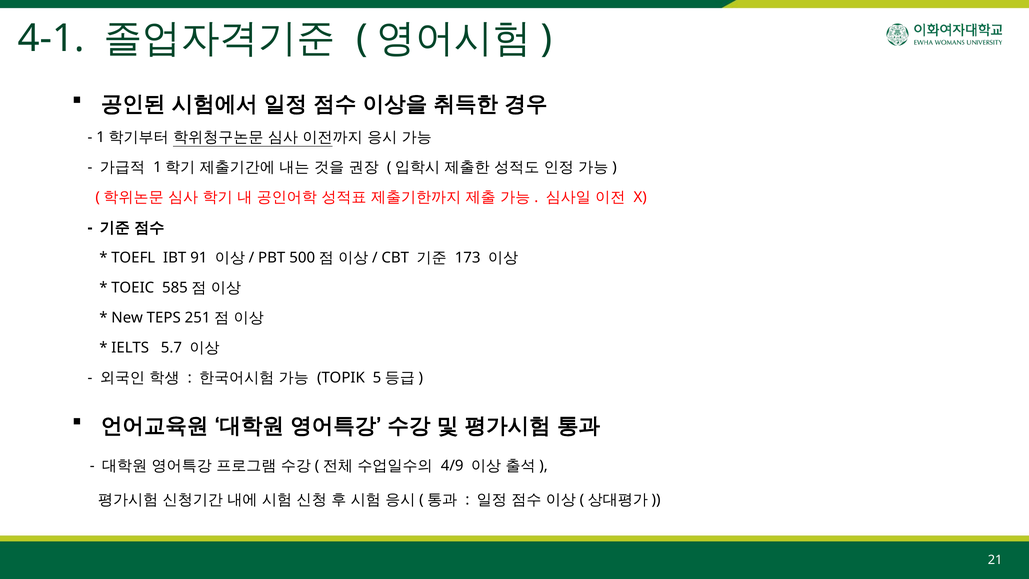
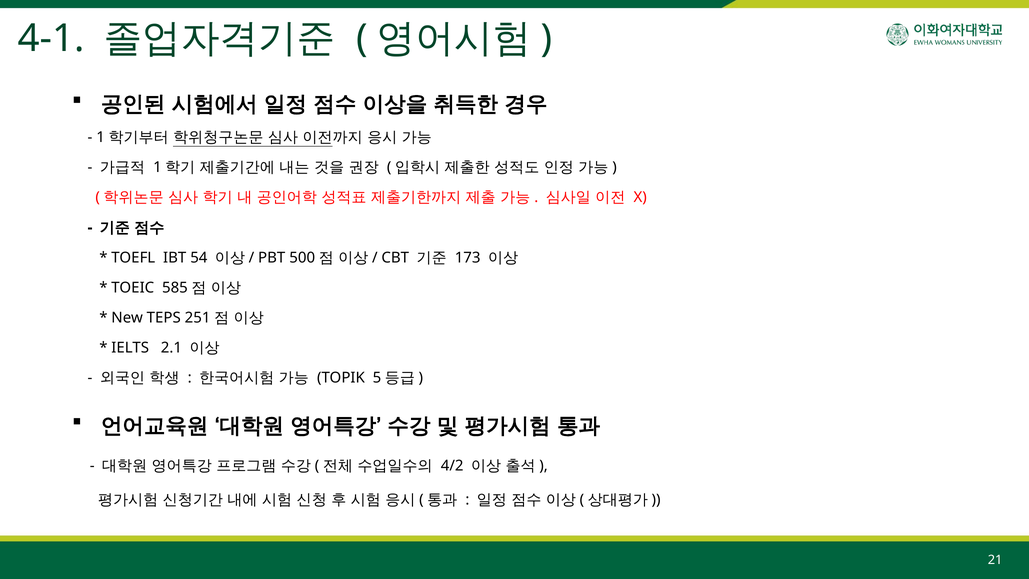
91: 91 -> 54 (199, 257)
5.7: 5.7 -> 2.1 (171, 348)
4/9: 4/9 -> 4/2 (452, 466)
